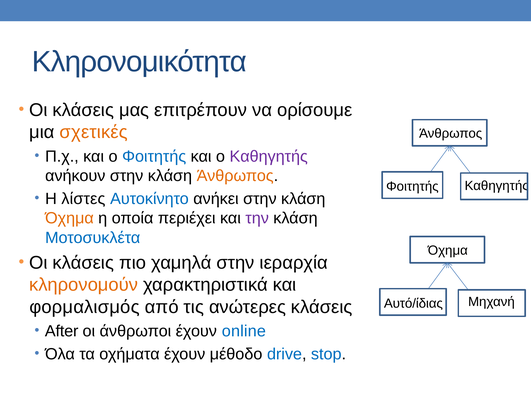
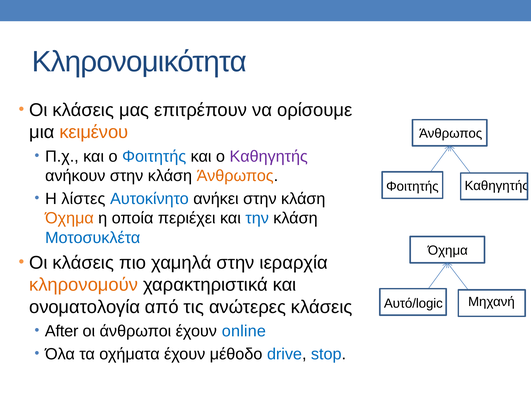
σχετικές: σχετικές -> κειμένου (94, 132)
την colour: purple -> blue (257, 218)
Αυτό/ίδιας: Αυτό/ίδιας -> Αυτό/logic (413, 304)
φορμαλισμός: φορμαλισμός -> ονοματολογία (85, 307)
